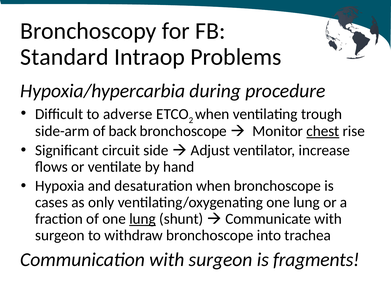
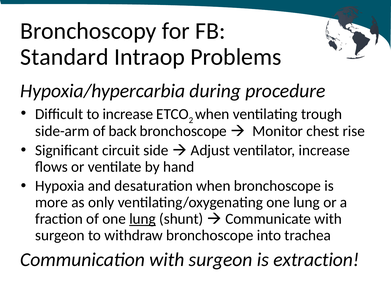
to adverse: adverse -> increase (128, 114)
chest underline: present -> none (323, 131)
cases: cases -> more (52, 202)
fragments: fragments -> extraction (316, 259)
